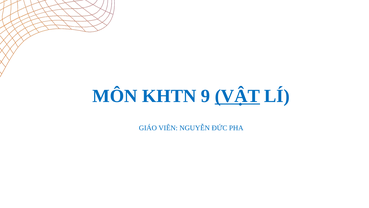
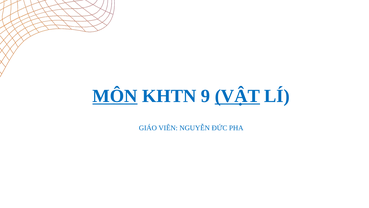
MÔN underline: none -> present (115, 96)
